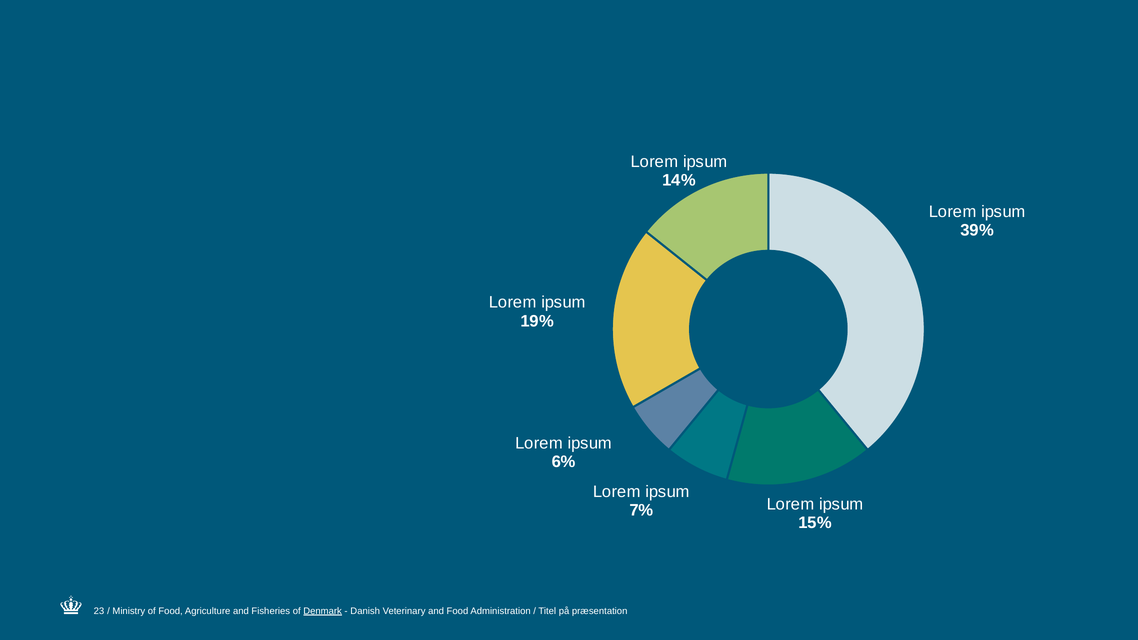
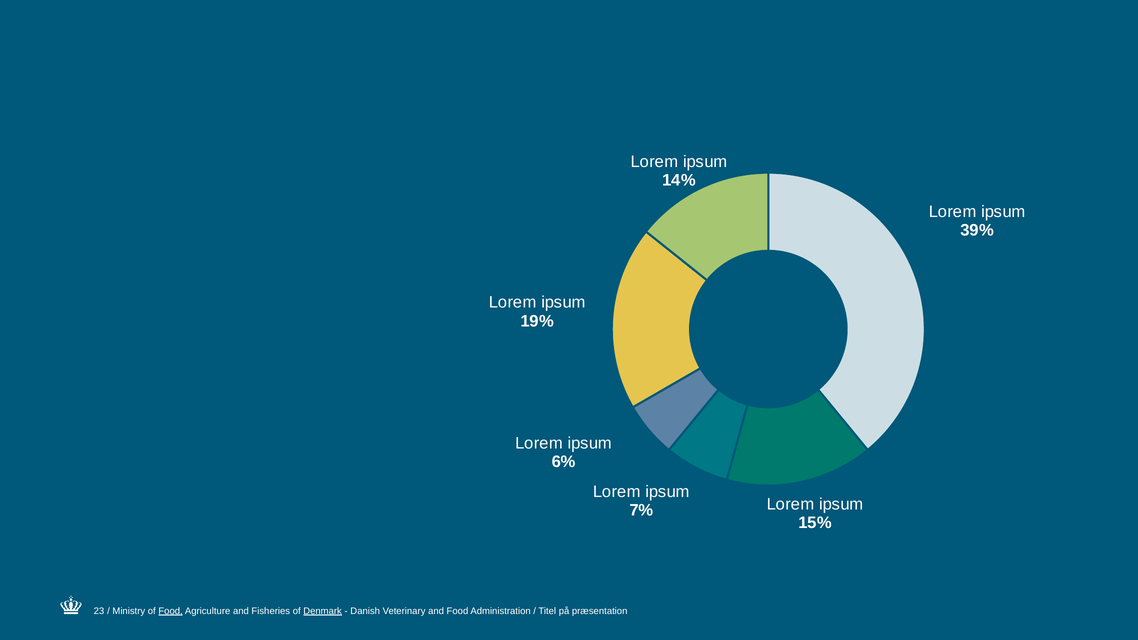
Food underline: none -> present (171, 611)
